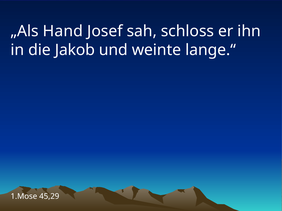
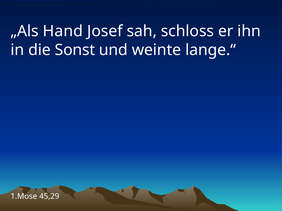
Jakob: Jakob -> Sonst (75, 50)
